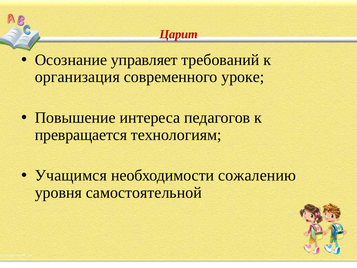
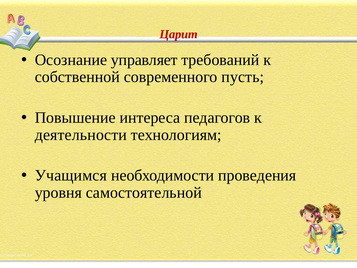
организация: организация -> собственной (77, 77)
уроке: уроке -> пусть (243, 77)
превращается: превращается -> деятельности (81, 135)
сожалению: сожалению -> проведения (257, 175)
